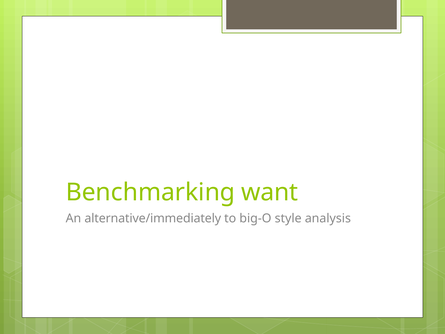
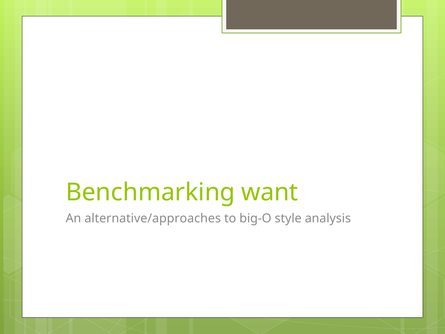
alternative/immediately: alternative/immediately -> alternative/approaches (153, 218)
